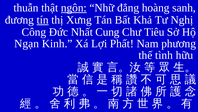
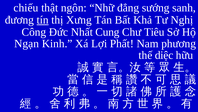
thuẫn: thuẫn -> chiếu (26, 8)
ngôn underline: present -> none (74, 8)
hoàng: hoàng -> sướng (156, 8)
tình: tình -> diệc (164, 55)
